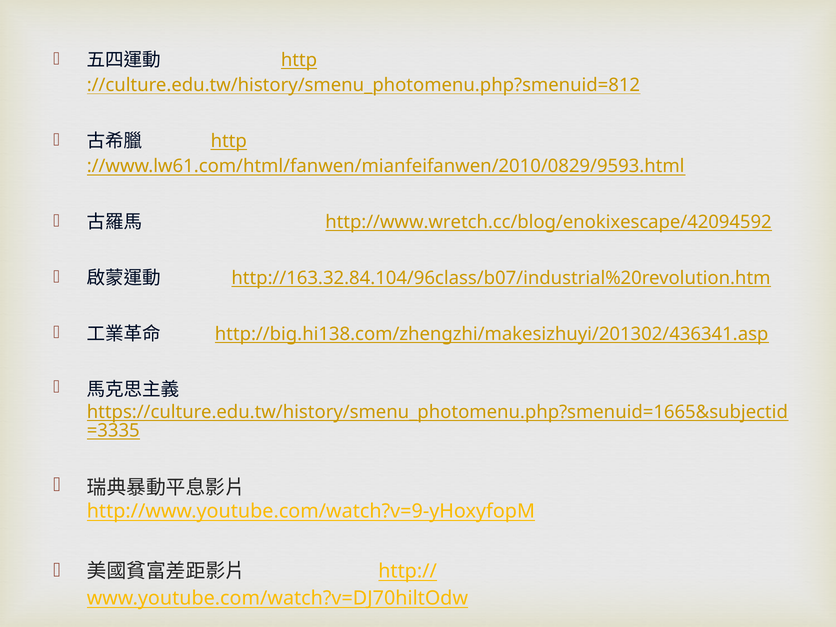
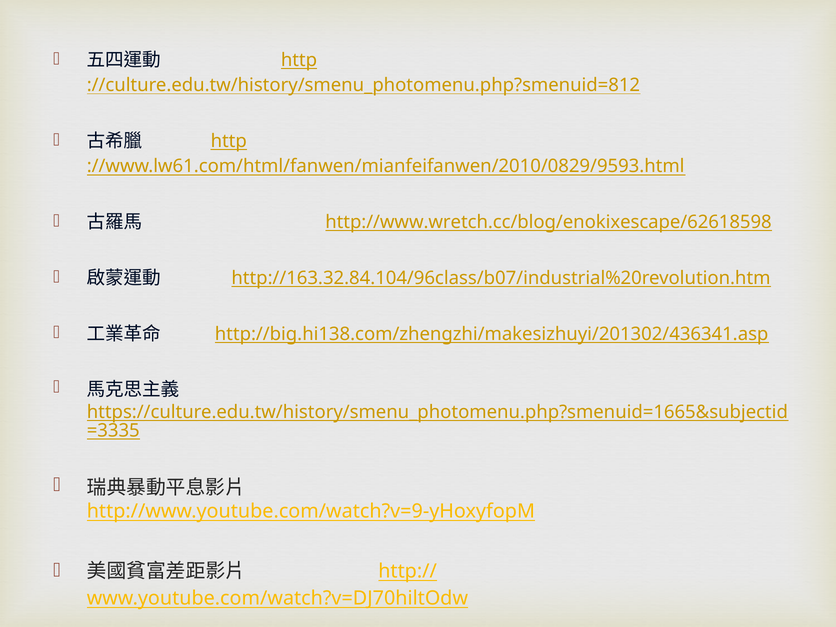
http://www.wretch.cc/blog/enokixescape/42094592: http://www.wretch.cc/blog/enokixescape/42094592 -> http://www.wretch.cc/blog/enokixescape/62618598 (549, 222)
